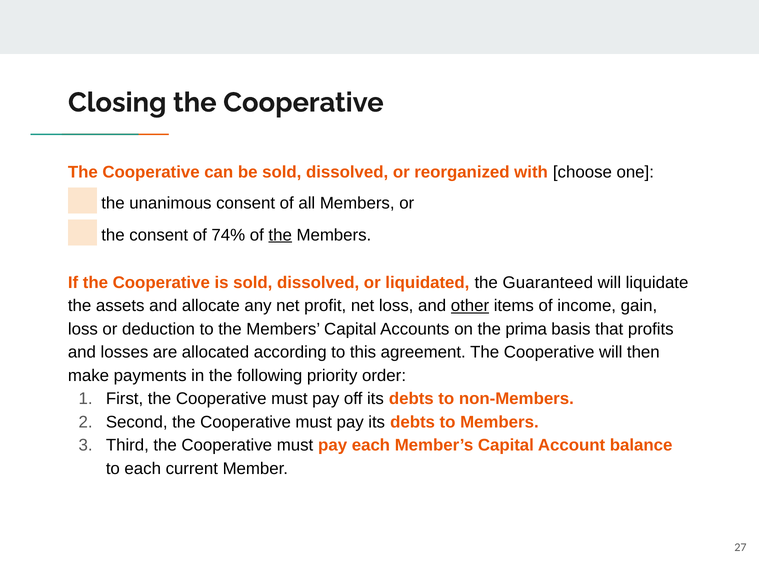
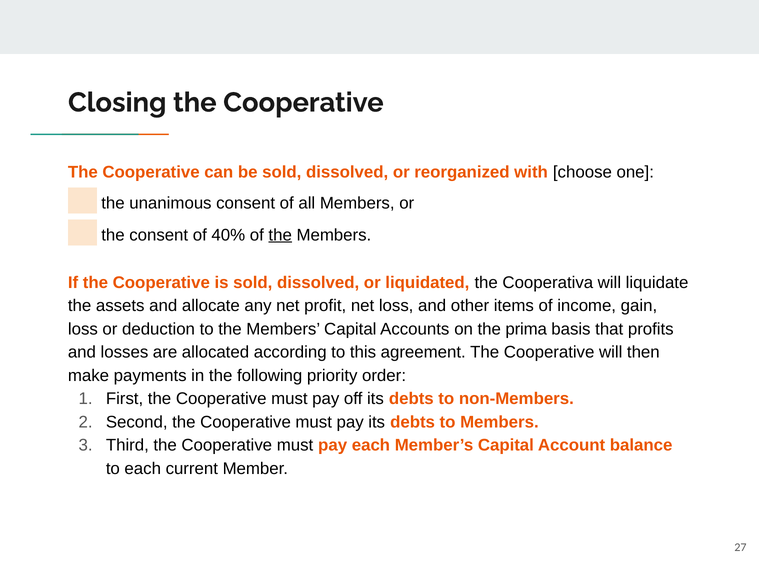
74%: 74% -> 40% (228, 235)
Guaranteed: Guaranteed -> Cooperativa (548, 283)
other underline: present -> none (470, 306)
